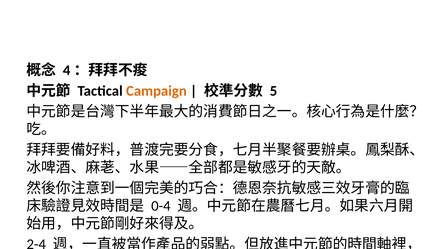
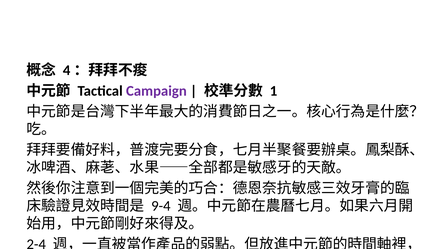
Campaign colour: orange -> purple (156, 91)
5: 5 -> 1 (274, 91)
0-4: 0-4 -> 9-4 (161, 206)
